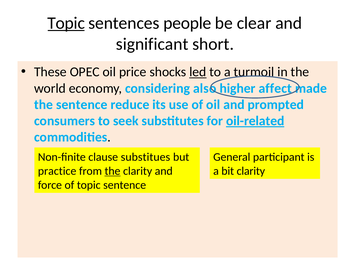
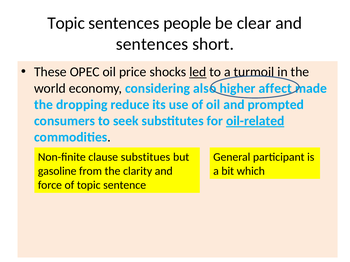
Topic underline: present -> none (66, 23)
significant: significant -> sentences (152, 44)
the sentence: sentence -> dropping (82, 105)
practice: practice -> gasoline (57, 171)
the underline: present -> none (113, 171)
bit clarity: clarity -> which (251, 171)
